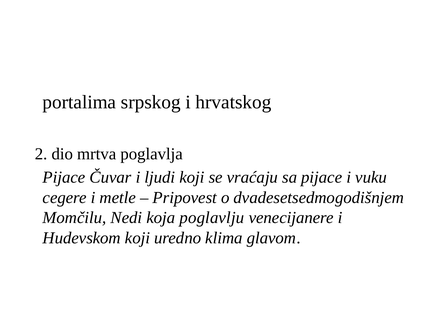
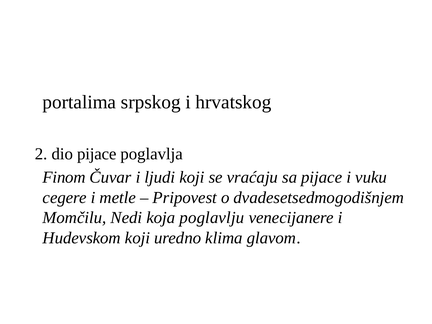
dio mrtva: mrtva -> pijace (97, 154)
Pijace: Pijace -> Finom (64, 177)
